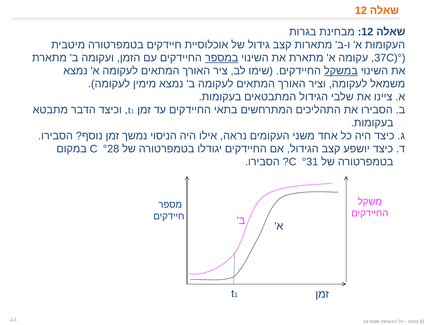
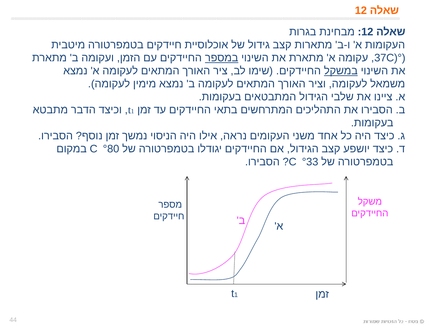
°28: °28 -> °80 (111, 149)
°31: °31 -> °33 (310, 162)
